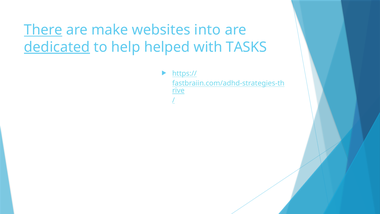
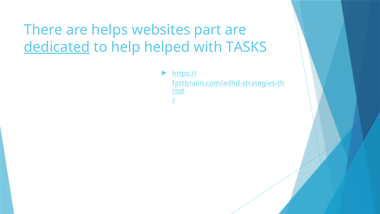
There underline: present -> none (43, 30)
make: make -> helps (110, 30)
into: into -> part (208, 30)
